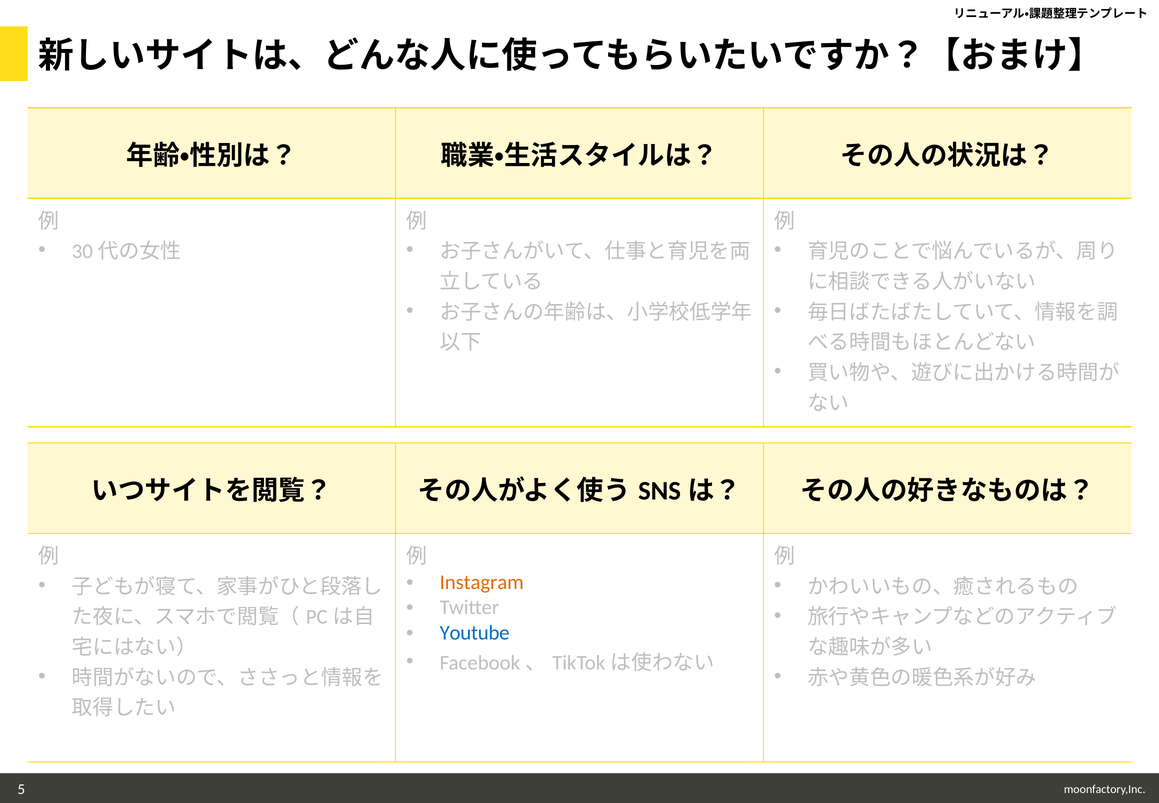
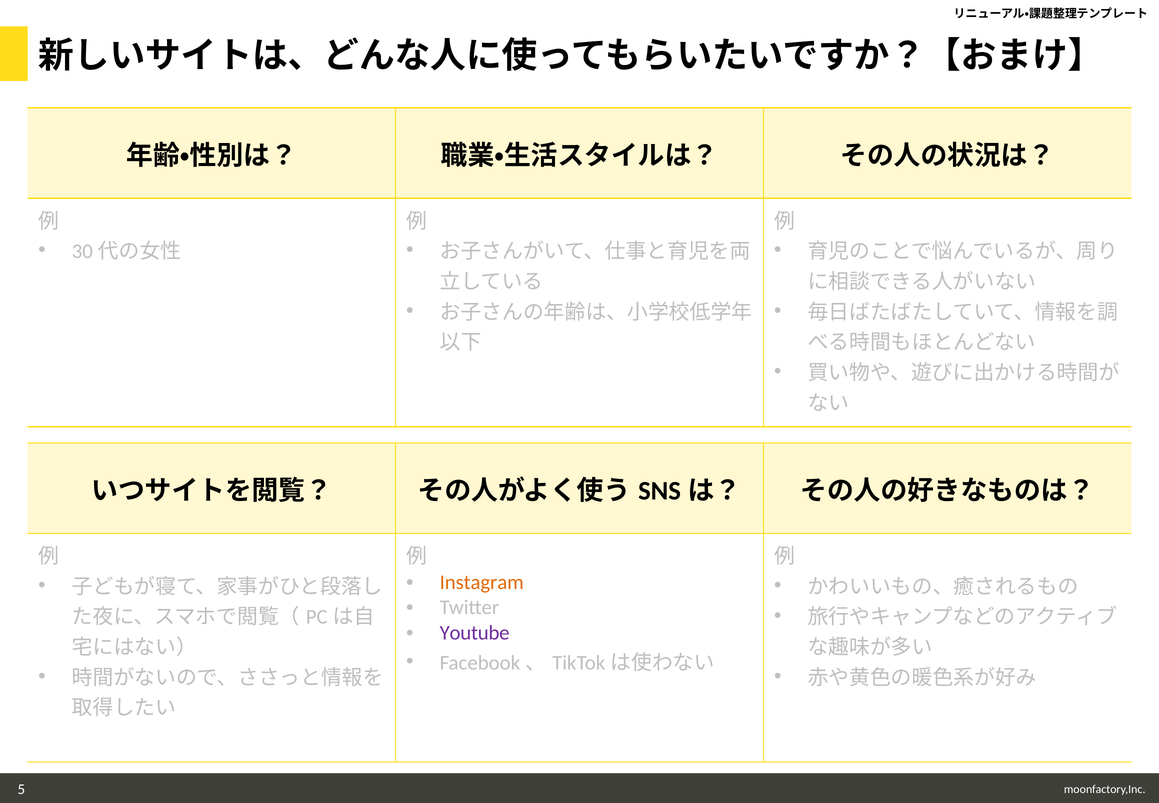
Youtube colour: blue -> purple (475, 632)
